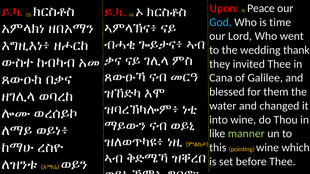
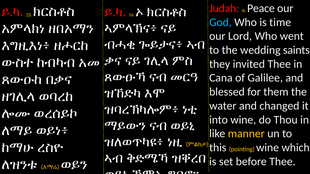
Upon: Upon -> Judah (224, 8)
thank: thank -> saints (296, 50)
manner colour: light green -> yellow (246, 134)
